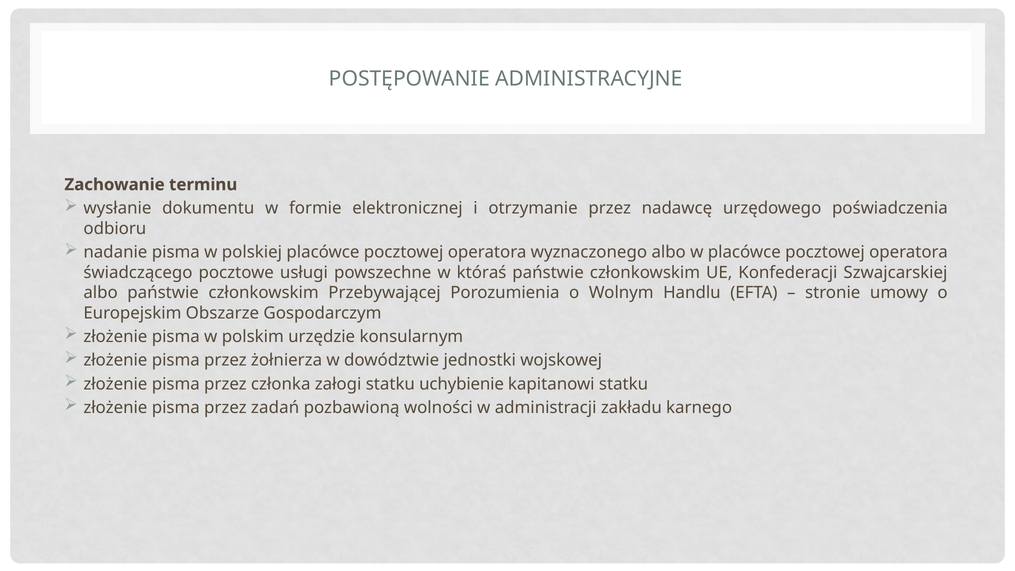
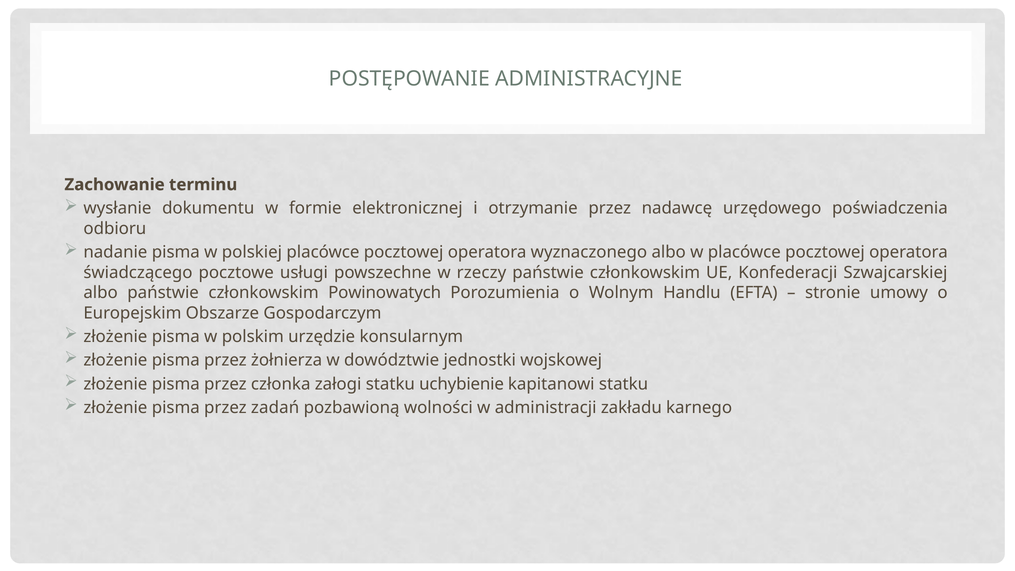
któraś: któraś -> rzeczy (482, 272)
Przebywającej: Przebywającej -> Powinowatych (385, 293)
